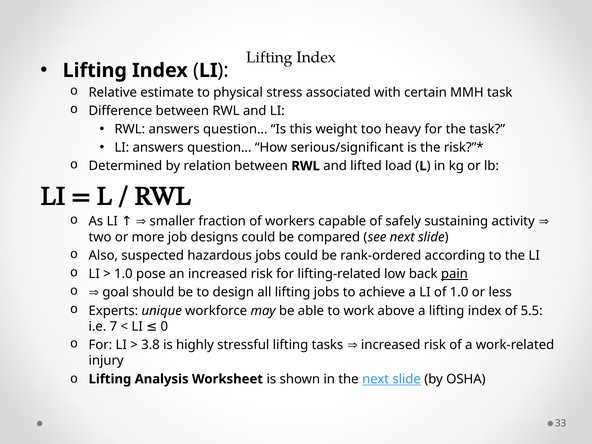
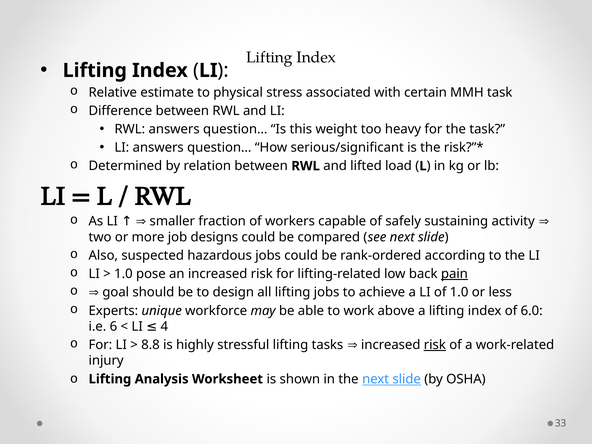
5.5: 5.5 -> 6.0 (532, 311)
7: 7 -> 6 (113, 326)
0: 0 -> 4 (164, 326)
3.8: 3.8 -> 8.8 (150, 345)
risk underline: none -> present (435, 345)
